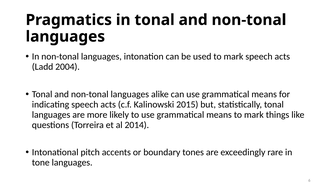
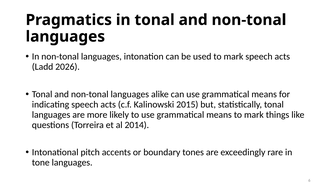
2004: 2004 -> 2026 (68, 67)
